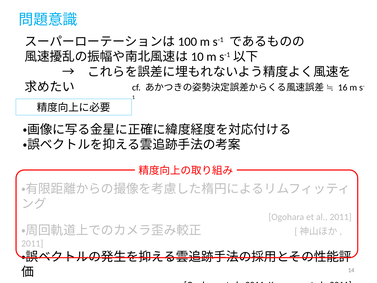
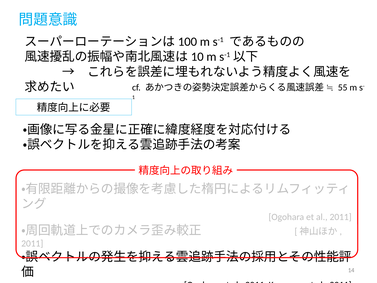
16: 16 -> 55 (343, 88)
